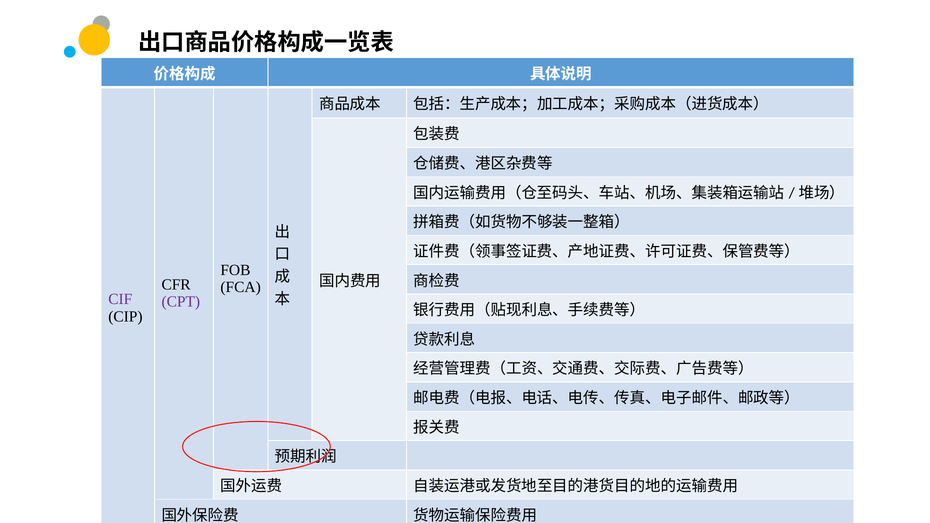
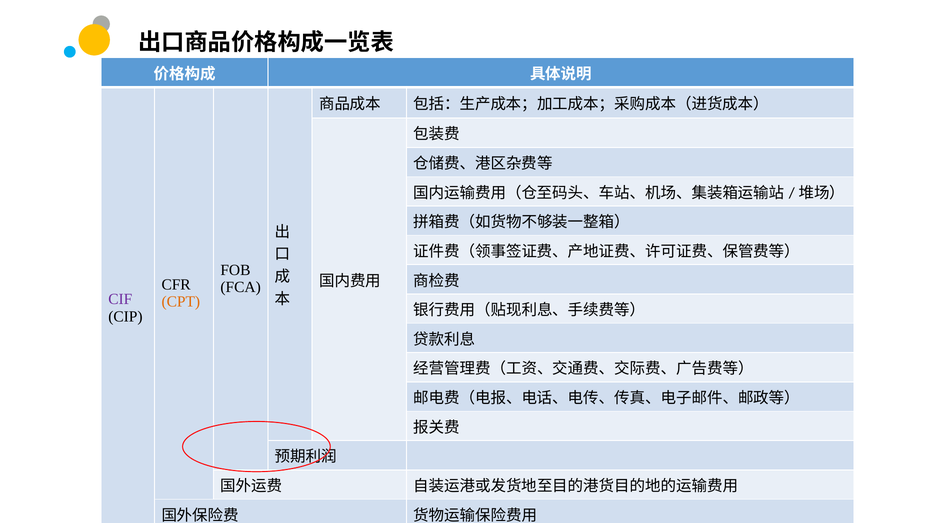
CPT colour: purple -> orange (181, 302)
